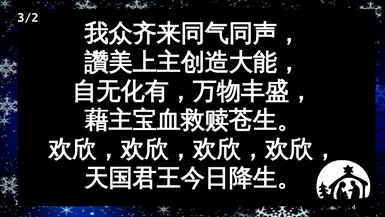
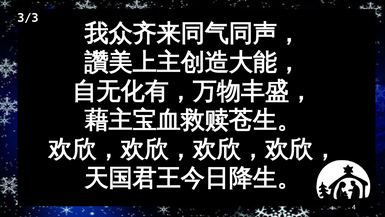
3/2: 3/2 -> 3/3 (28, 18)
